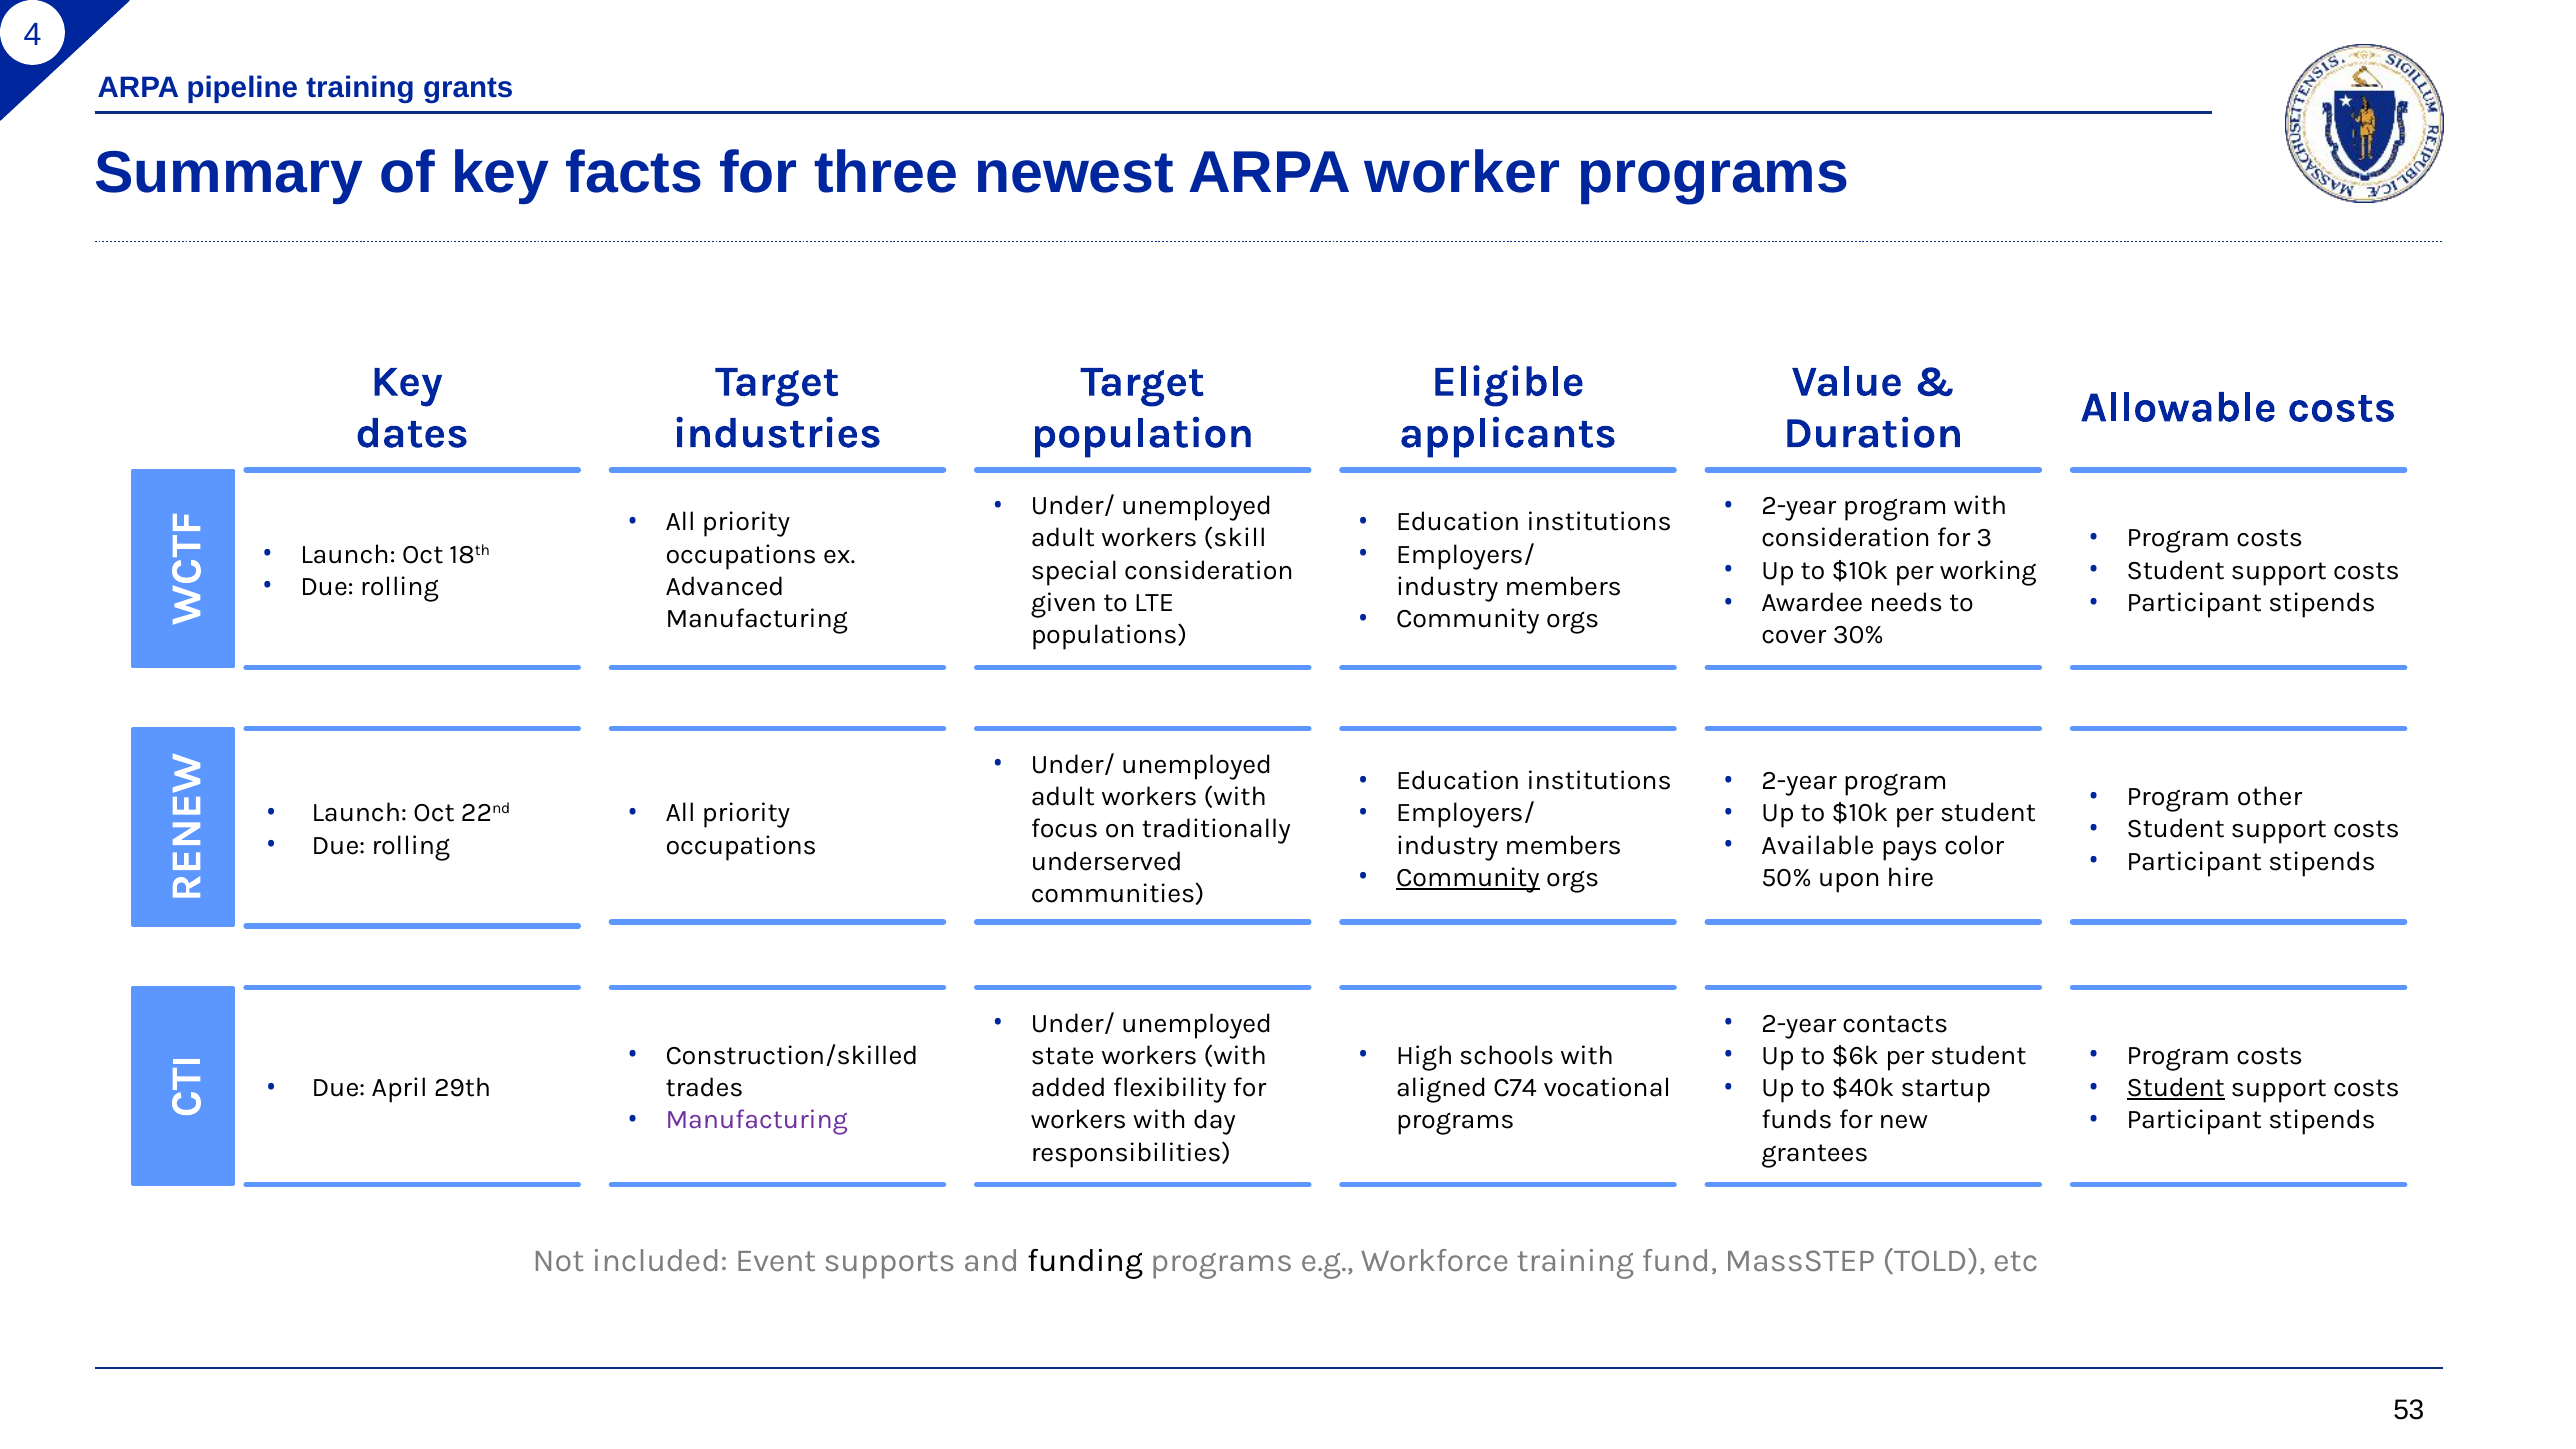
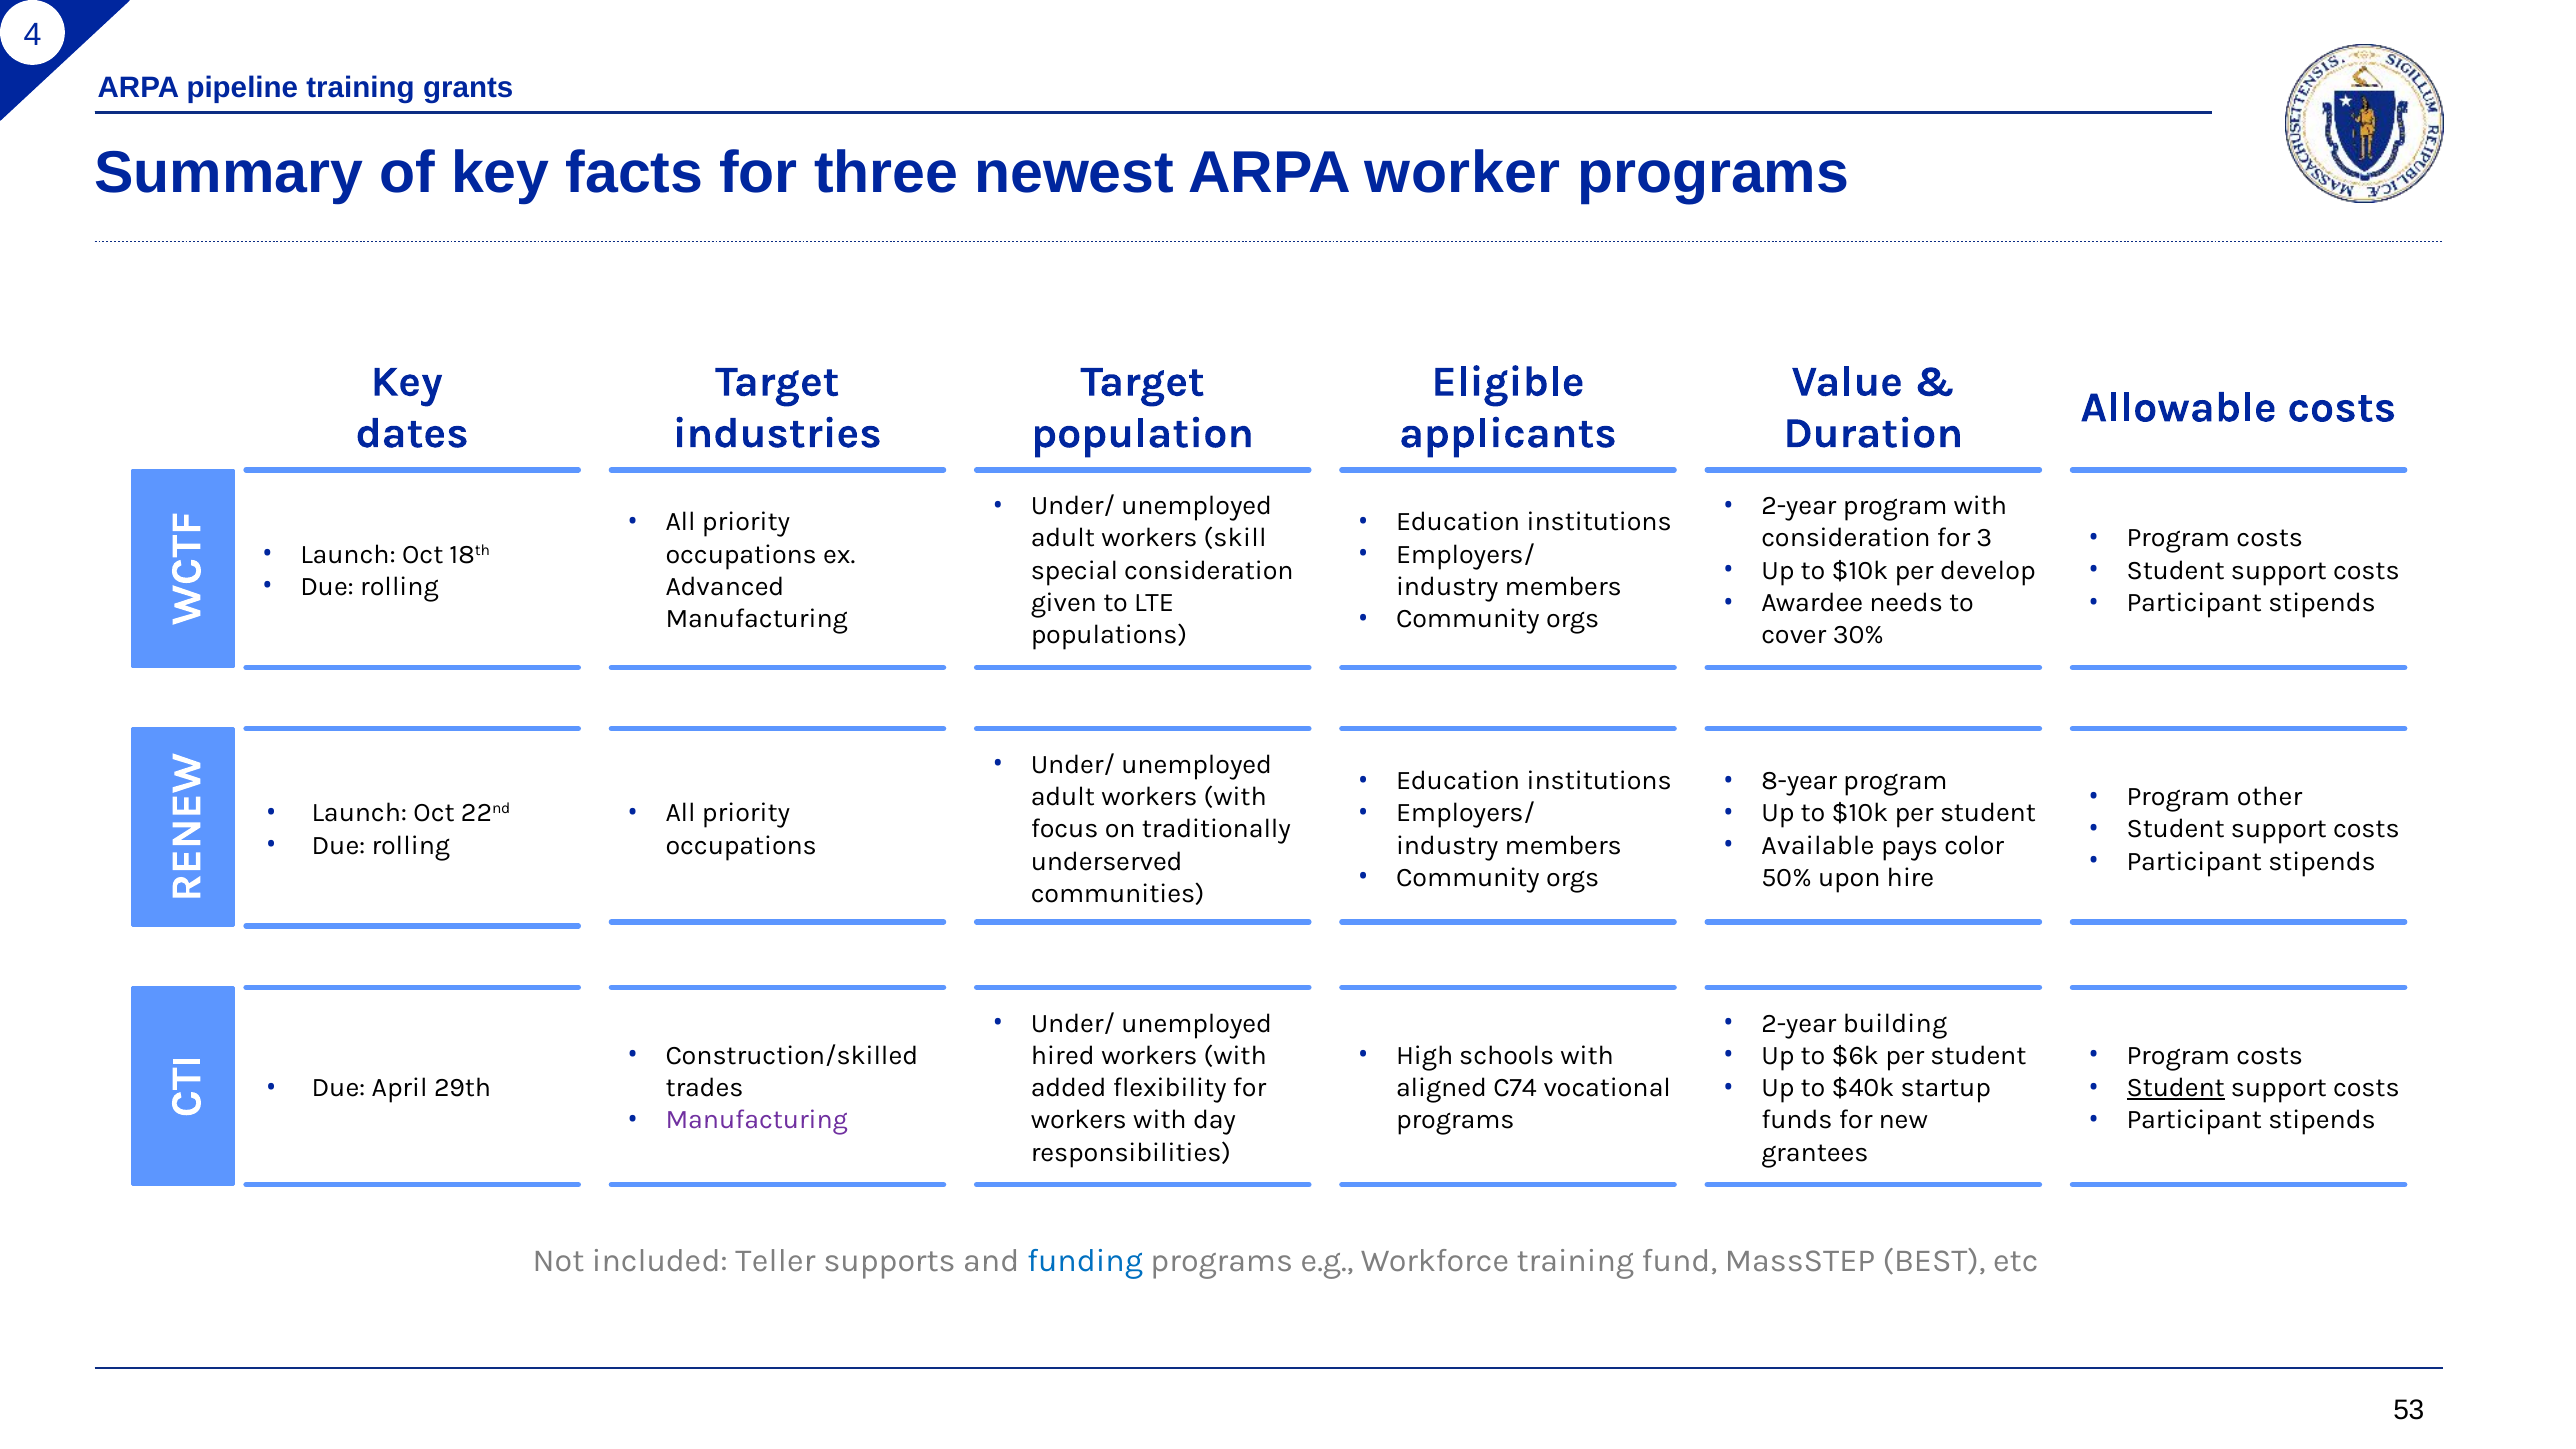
working: working -> develop (1988, 570)
2-year: 2-year -> 8-year (1799, 781)
Community underline: present -> none (1468, 877)
contacts: contacts -> building (1895, 1023)
state: state -> hired (1063, 1055)
Event: Event -> Teller (776, 1261)
funding colour: black -> blue (1085, 1261)
TOLD: TOLD -> BEST (1934, 1261)
